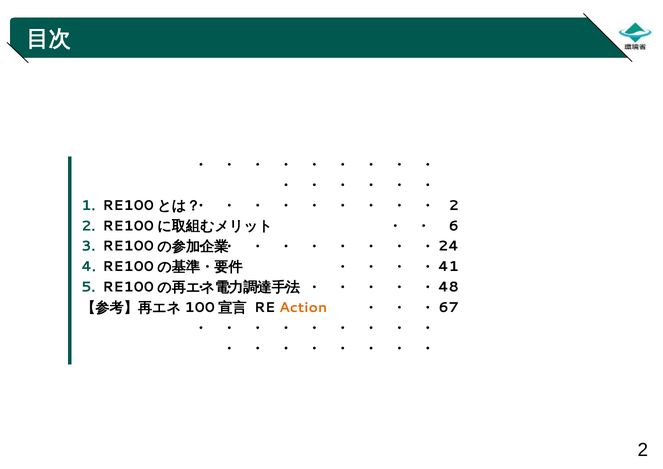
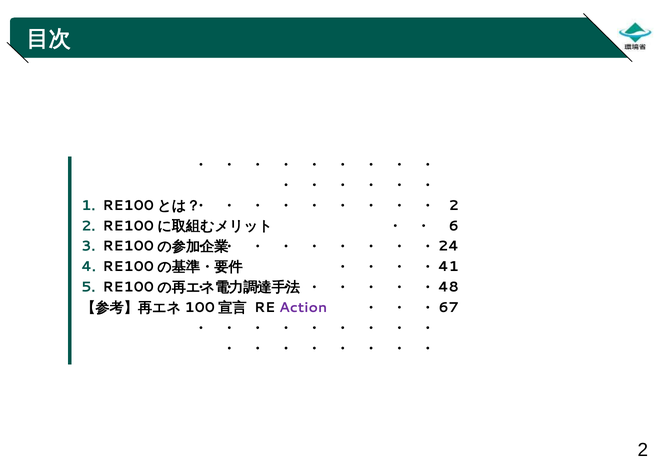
Action colour: orange -> purple (303, 307)
